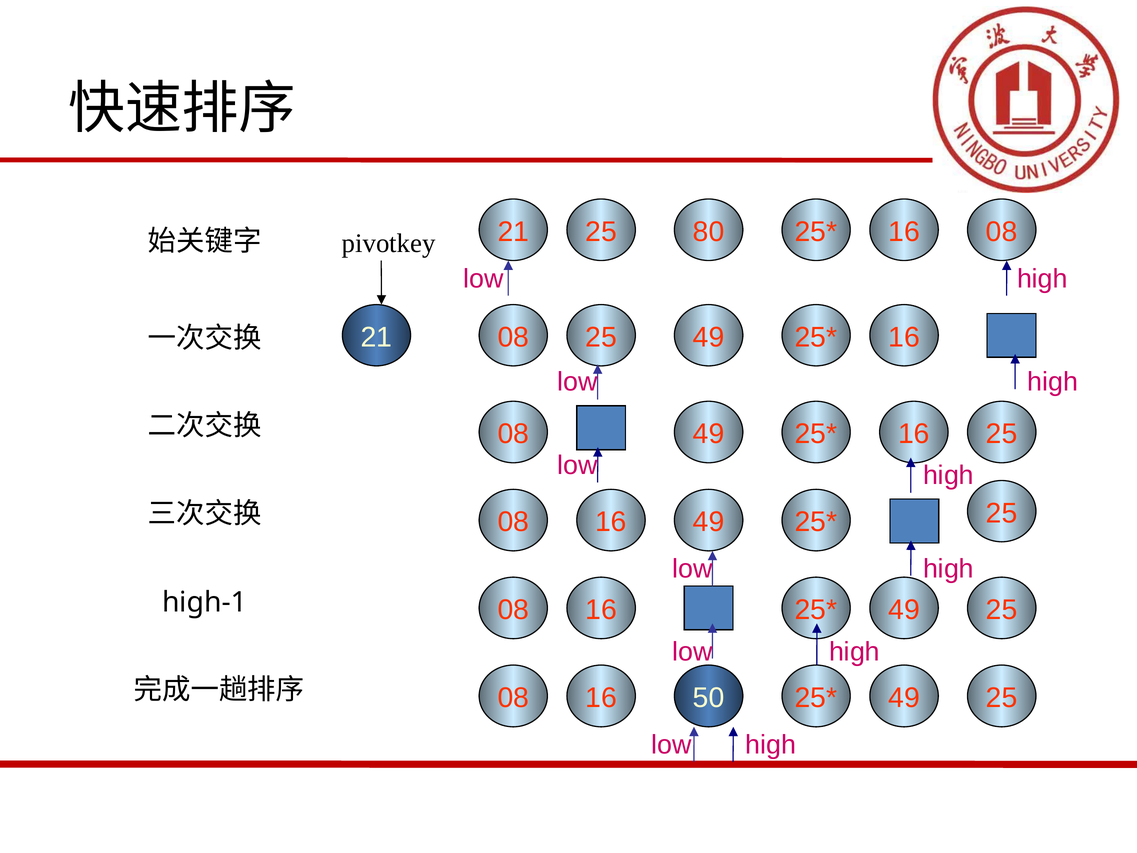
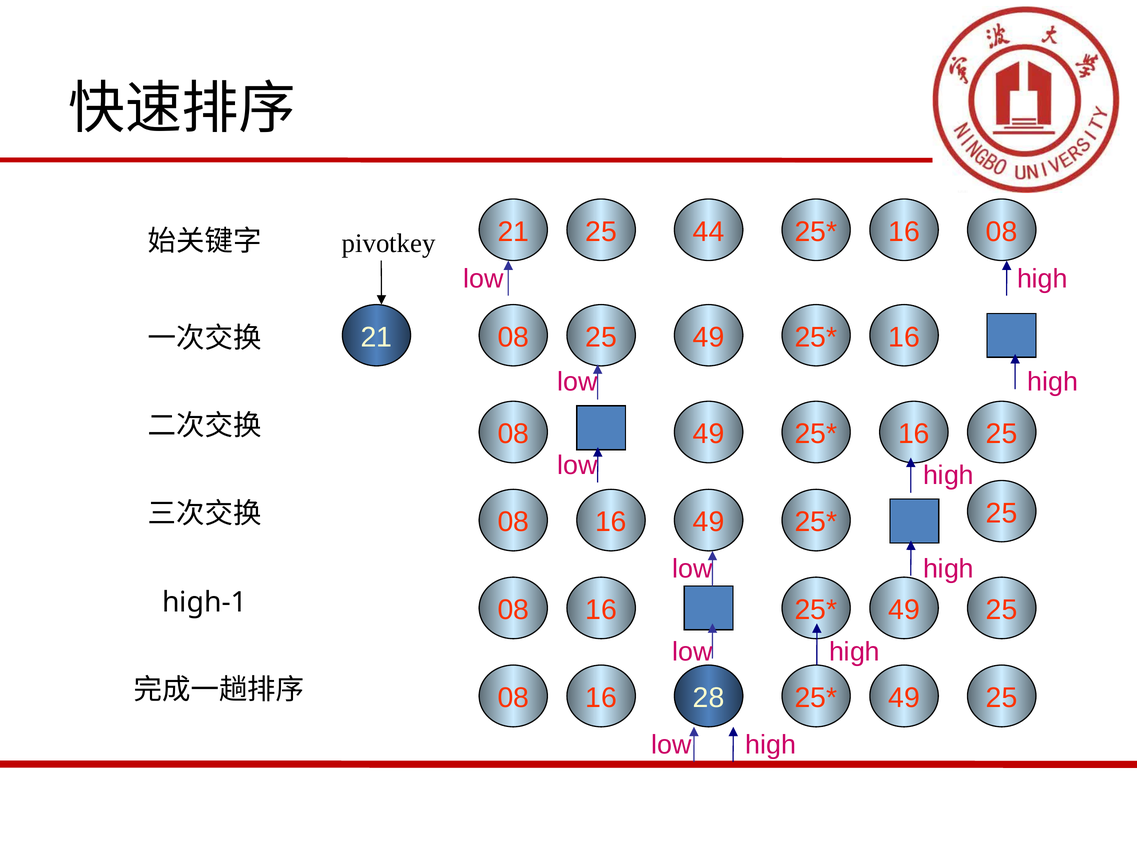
80: 80 -> 44 (709, 232)
50: 50 -> 28 (709, 698)
